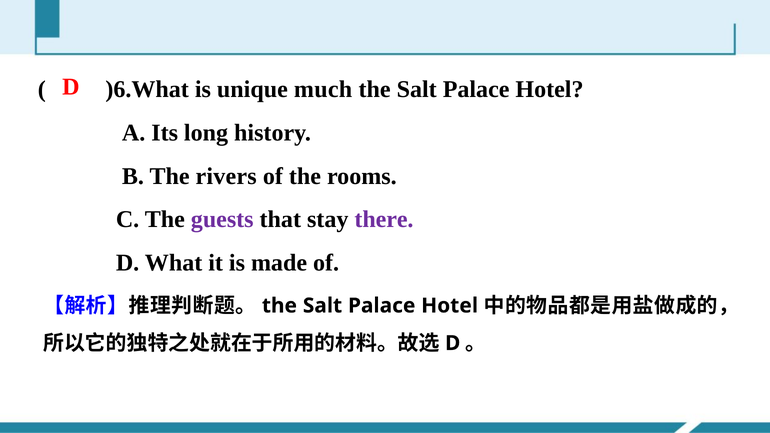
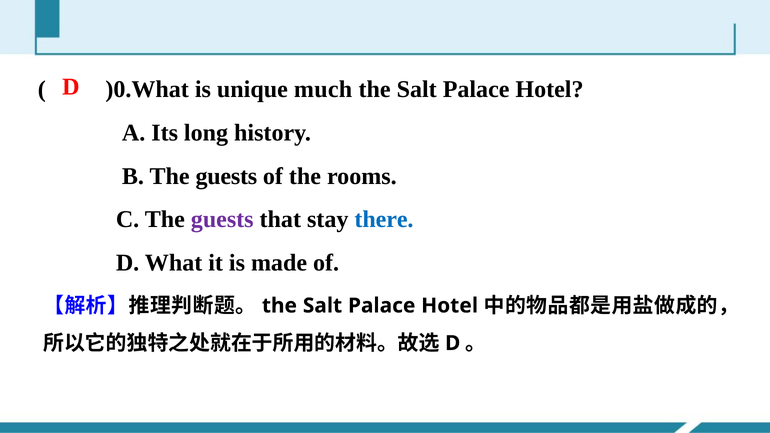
)6.What: )6.What -> )0.What (147, 90)
B The rivers: rivers -> guests (226, 176)
there colour: purple -> blue (384, 219)
